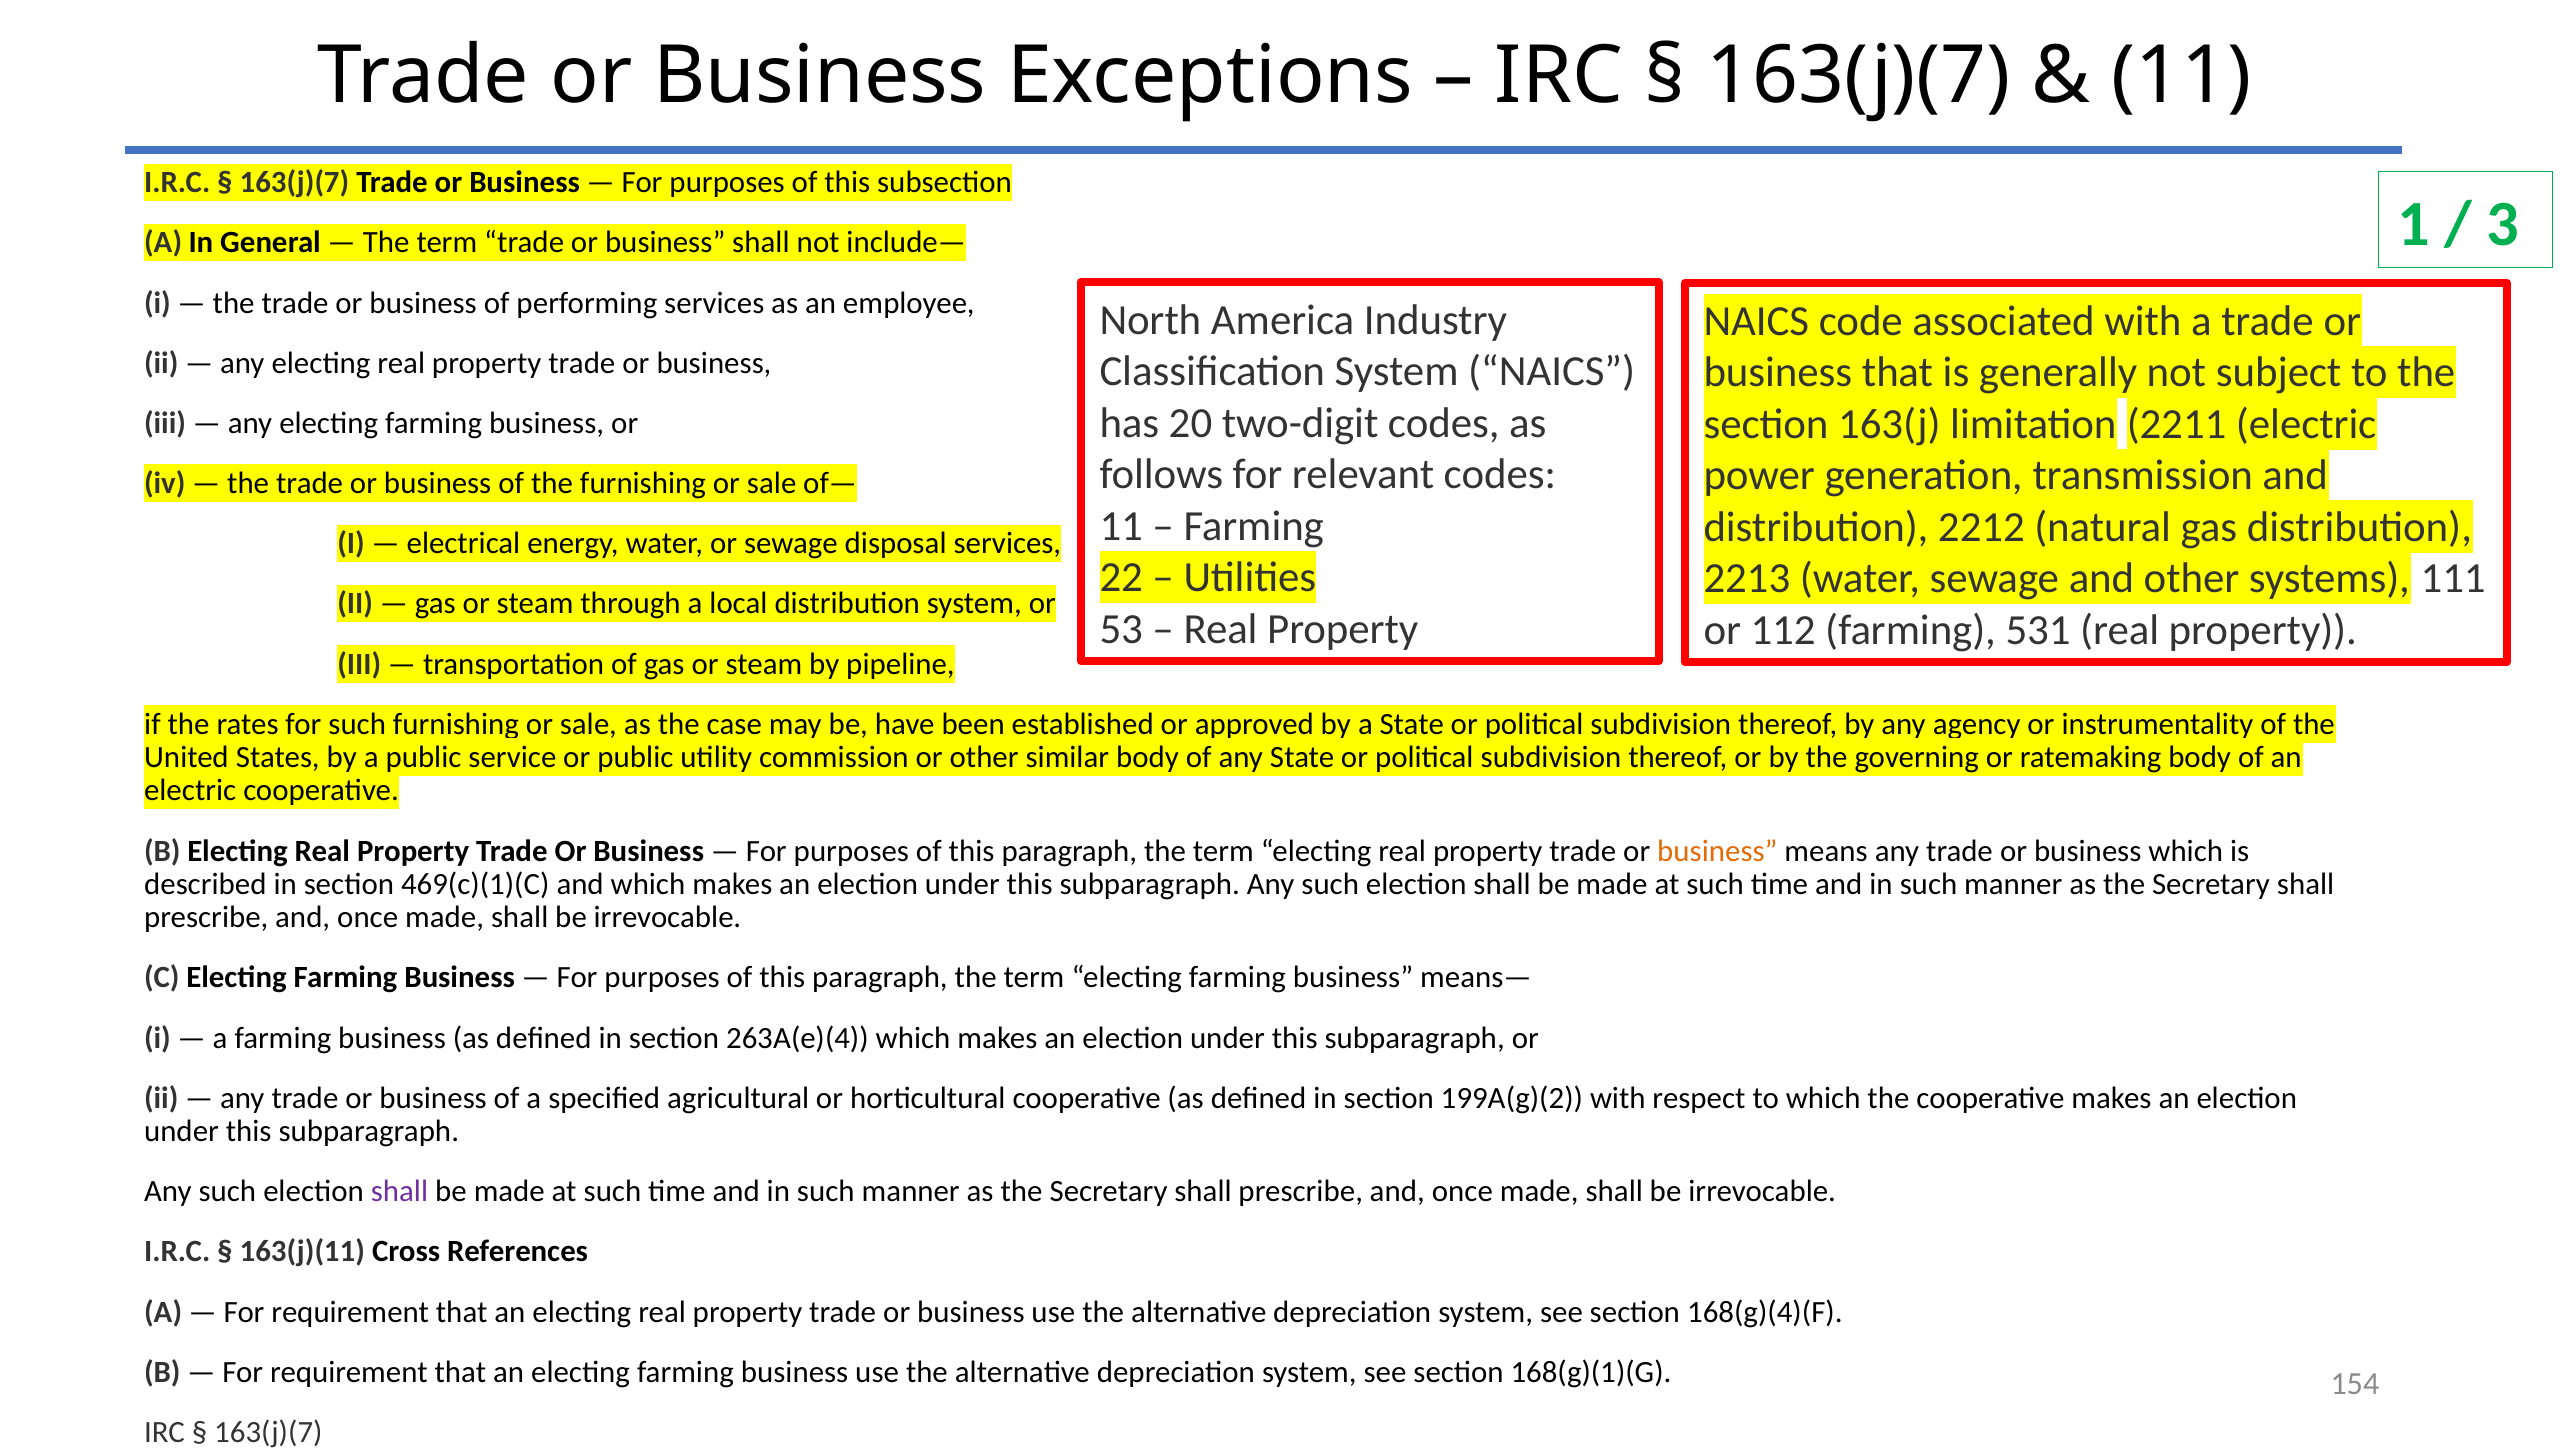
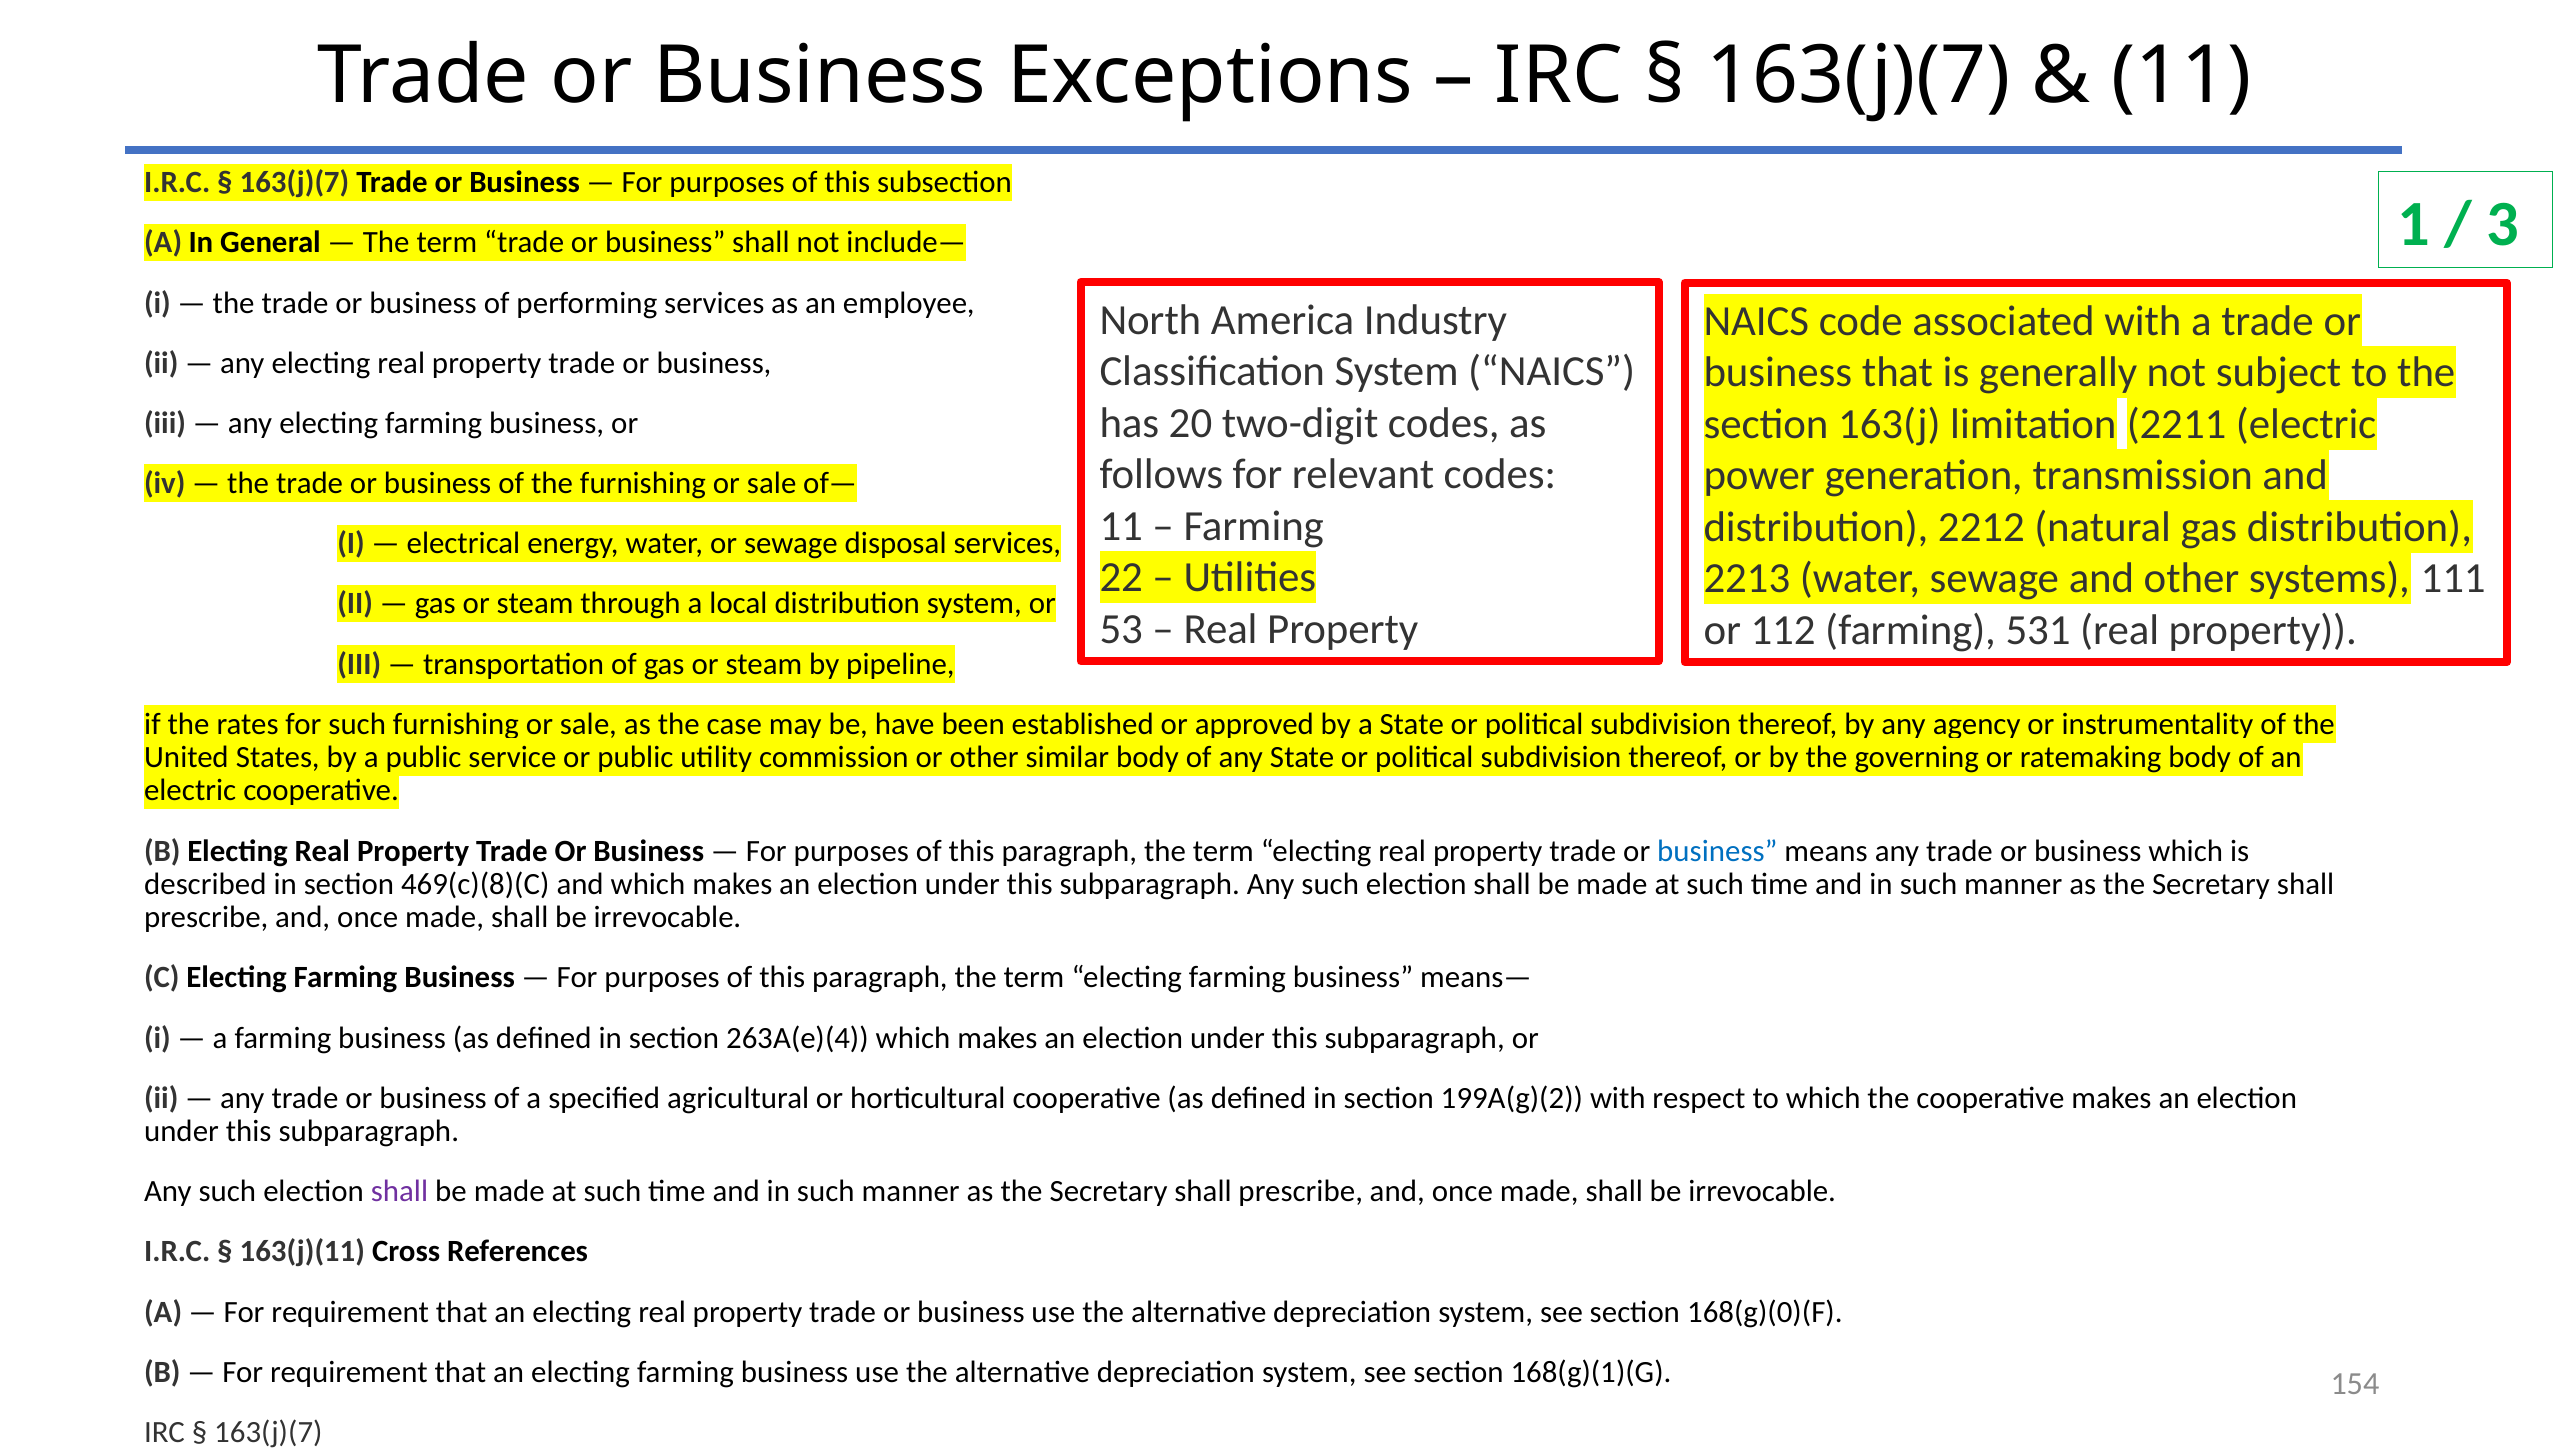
business colour: orange -> blue (1717, 851)
469(c)(1)(C: 469(c)(1)(C -> 469(c)(8)(C (475, 884)
168(g)(4)(F: 168(g)(4)(F -> 168(g)(0)(F (1765, 1312)
